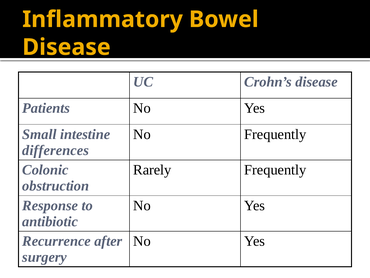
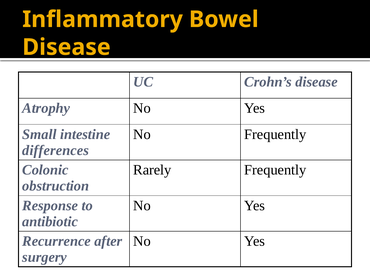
Patients: Patients -> Atrophy (46, 108)
